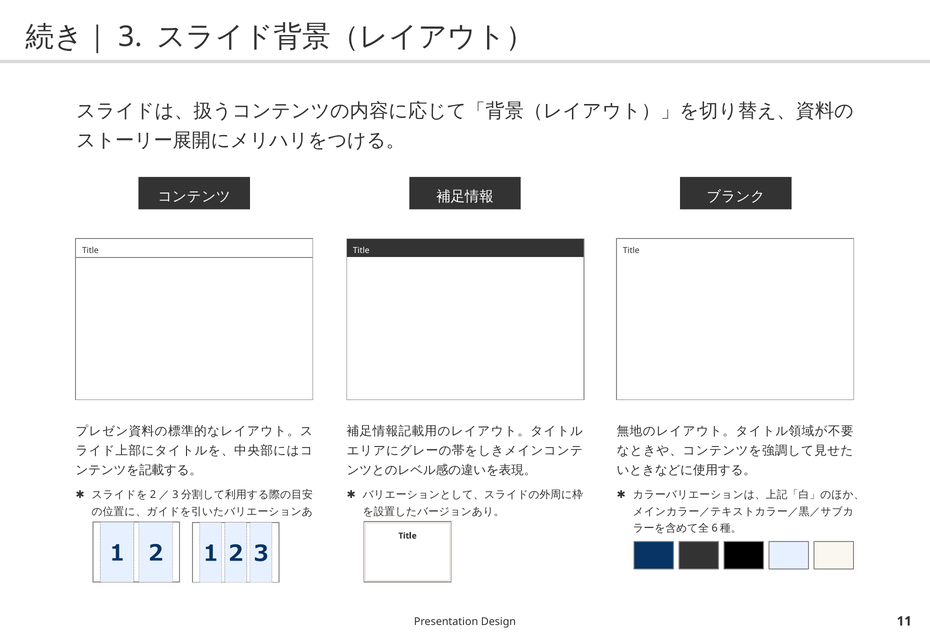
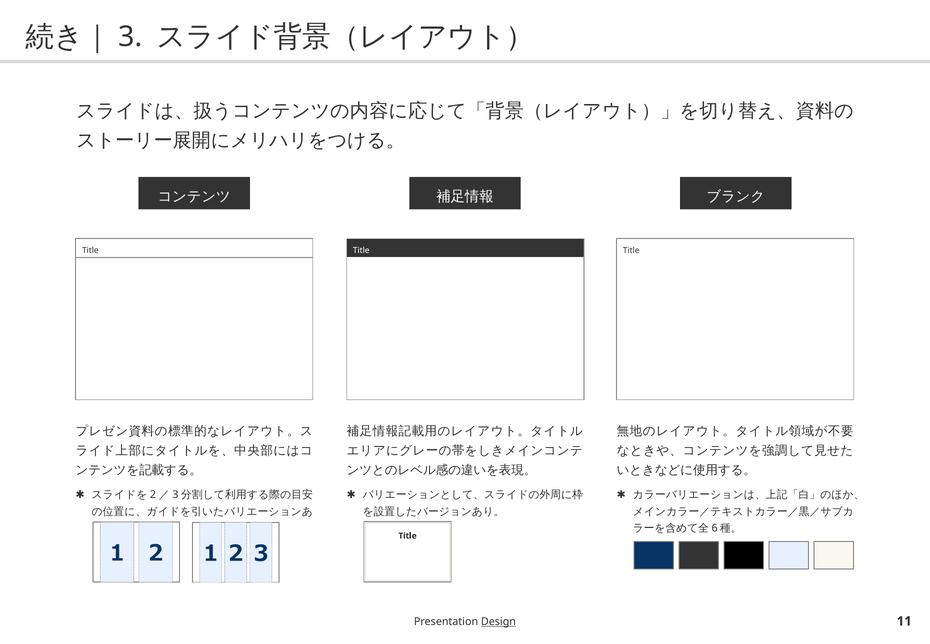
Design underline: none -> present (498, 622)
